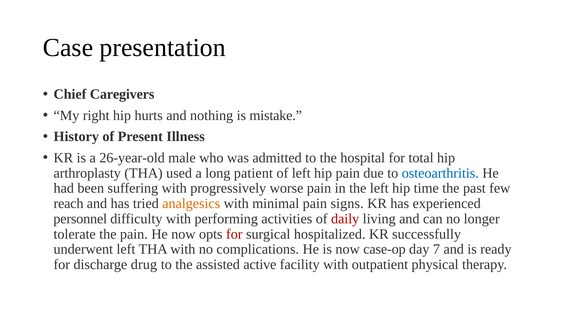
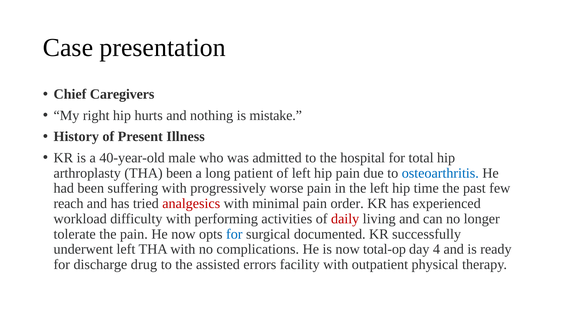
26-year-old: 26-year-old -> 40-year-old (132, 157)
THA used: used -> been (179, 173)
analgesics colour: orange -> red (191, 203)
signs: signs -> order (347, 203)
personnel: personnel -> workload (80, 218)
for colour: red -> blue (234, 234)
hospitalized: hospitalized -> documented (330, 234)
case-op: case-op -> total-op (384, 249)
7: 7 -> 4 (436, 249)
active: active -> errors (260, 264)
